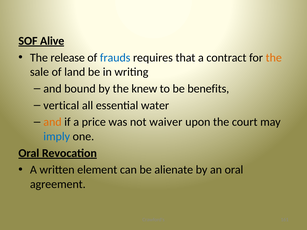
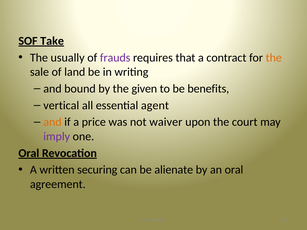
Alive: Alive -> Take (52, 41)
release: release -> usually (68, 58)
frauds colour: blue -> purple (115, 58)
knew: knew -> given (144, 89)
water: water -> agent (155, 105)
imply colour: blue -> purple (57, 137)
element: element -> securing (97, 170)
